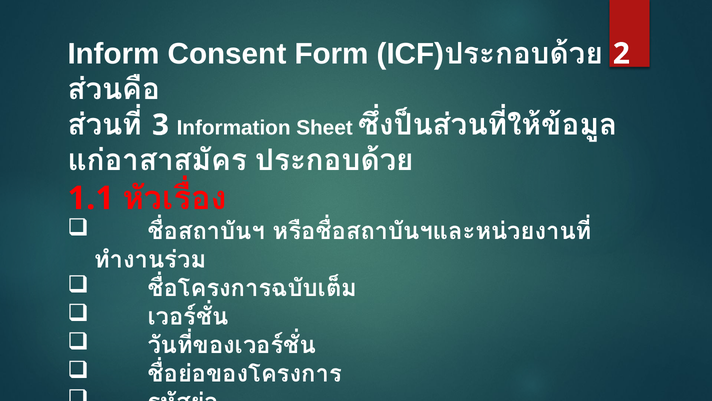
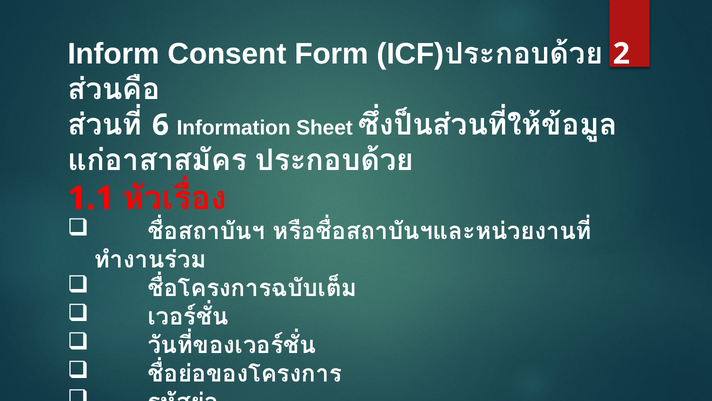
3: 3 -> 6 (160, 125)
